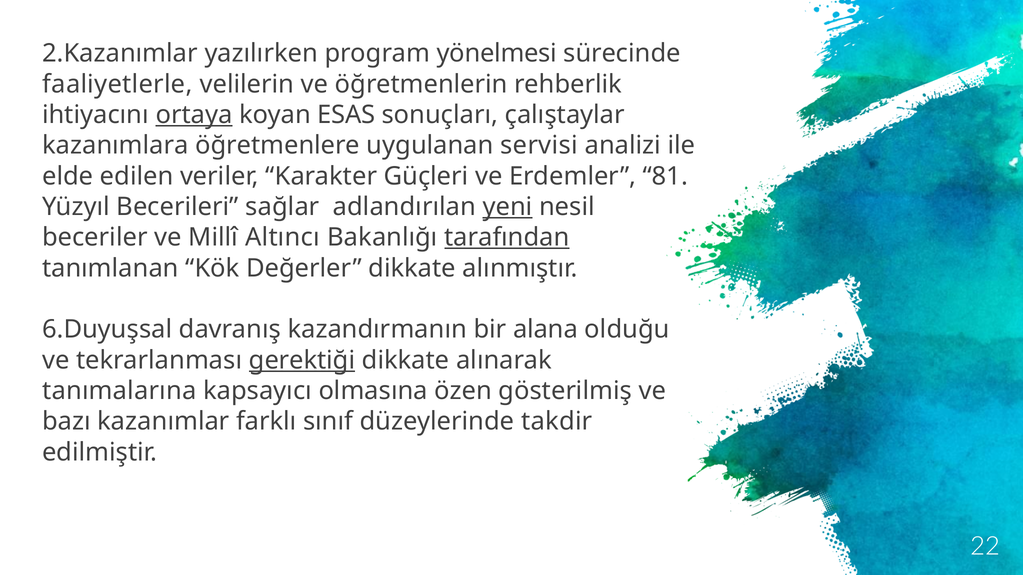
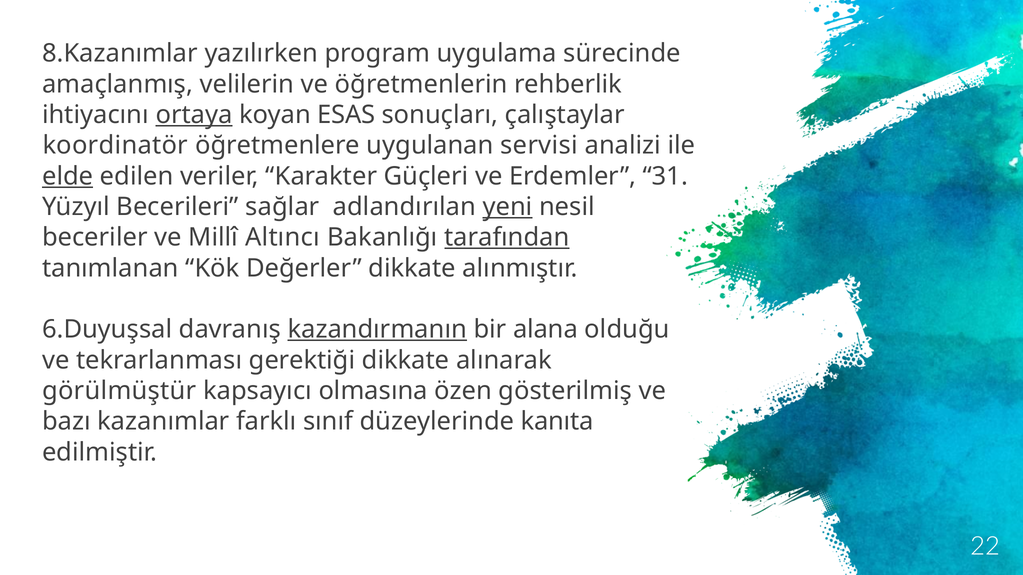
2.Kazanımlar: 2.Kazanımlar -> 8.Kazanımlar (120, 53)
yönelmesi: yönelmesi -> uygulama (497, 53)
faaliyetlerle: faaliyetlerle -> amaçlanmış (118, 84)
kazanımlara: kazanımlara -> koordinatör (115, 146)
elde underline: none -> present (68, 176)
81: 81 -> 31 (665, 176)
kazandırmanın underline: none -> present (377, 330)
gerektiği underline: present -> none (302, 360)
tanımalarına: tanımalarına -> görülmüştür (119, 391)
takdir: takdir -> kanıta (557, 422)
